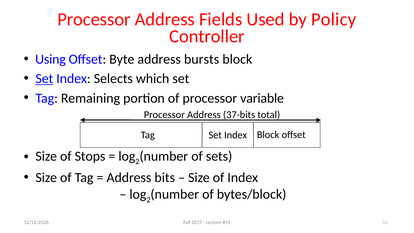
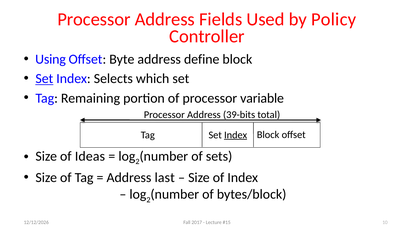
bursts: bursts -> define (202, 59)
37-bits: 37-bits -> 39-bits (239, 115)
Index underline: none -> present (236, 135)
Stops: Stops -> Ideas (90, 156)
bits: bits -> last (165, 178)
